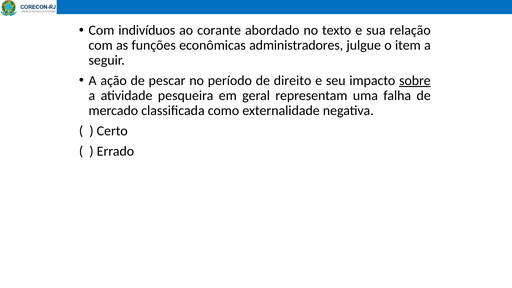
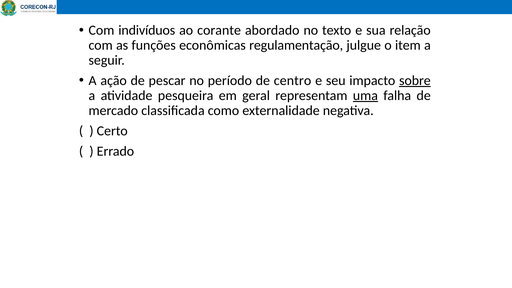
administradores: administradores -> regulamentação (296, 45)
direito: direito -> centro (293, 81)
uma underline: none -> present (365, 96)
